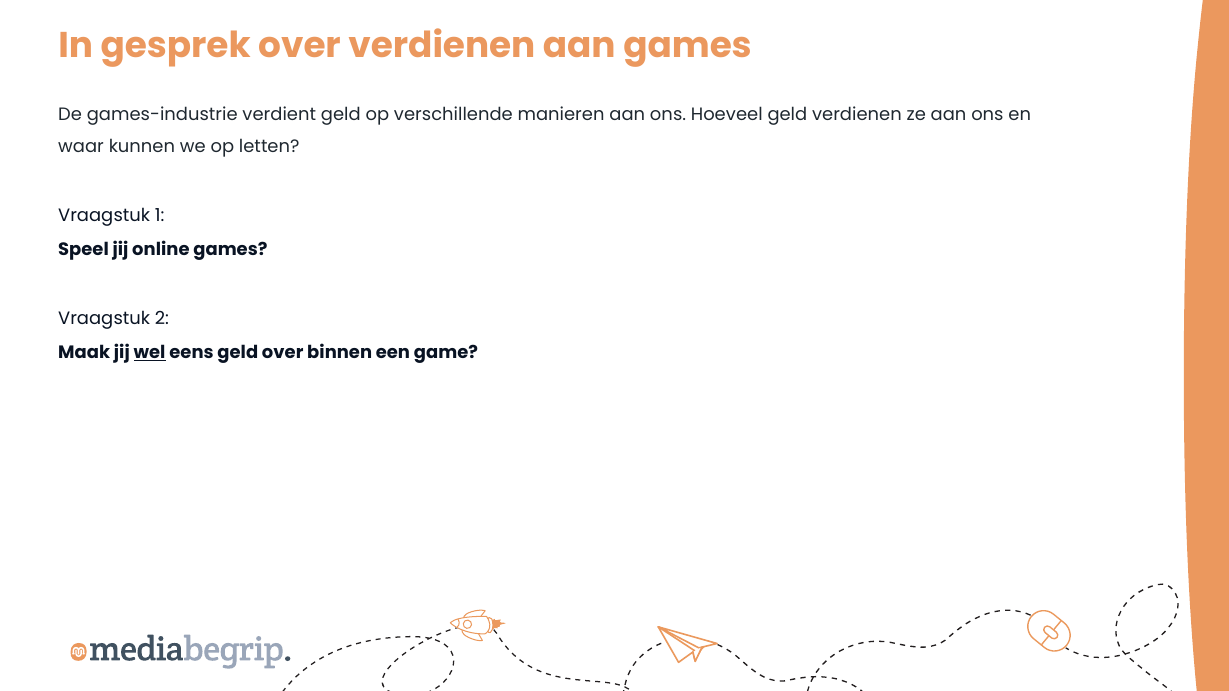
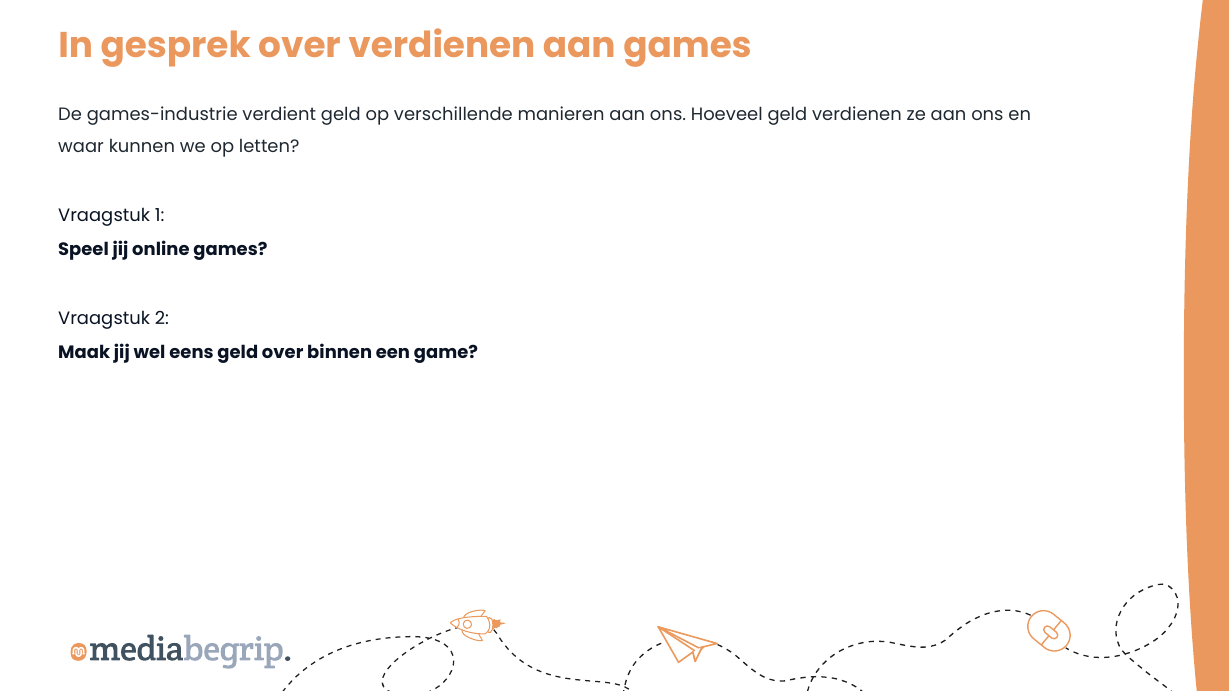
wel underline: present -> none (150, 353)
